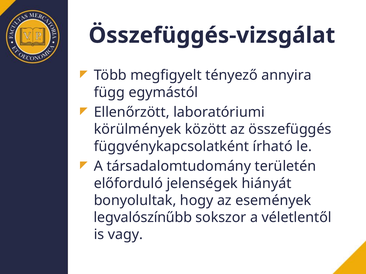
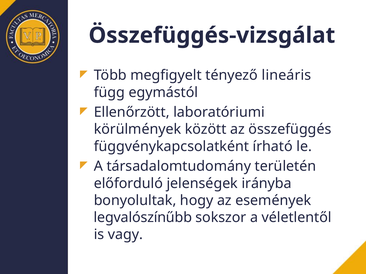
annyira: annyira -> lineáris (286, 75)
hiányát: hiányát -> irányba (267, 184)
